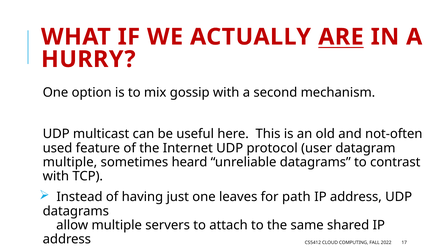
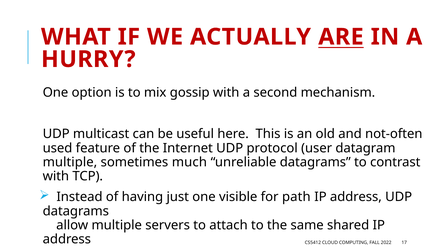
heard: heard -> much (189, 162)
leaves: leaves -> visible (238, 197)
